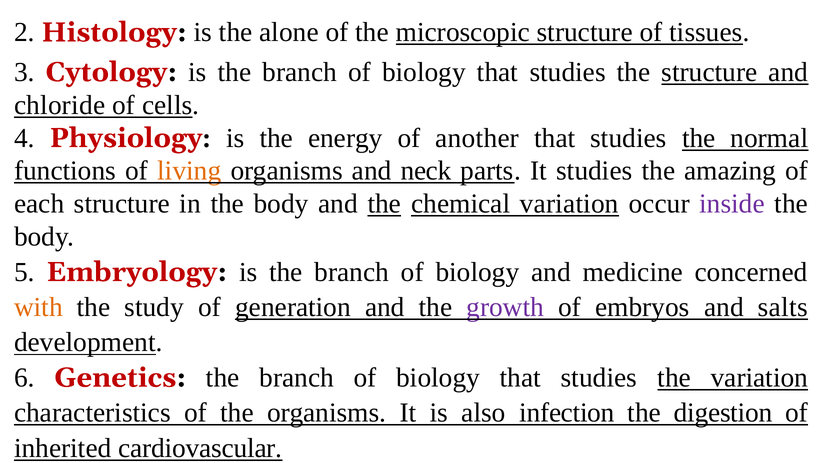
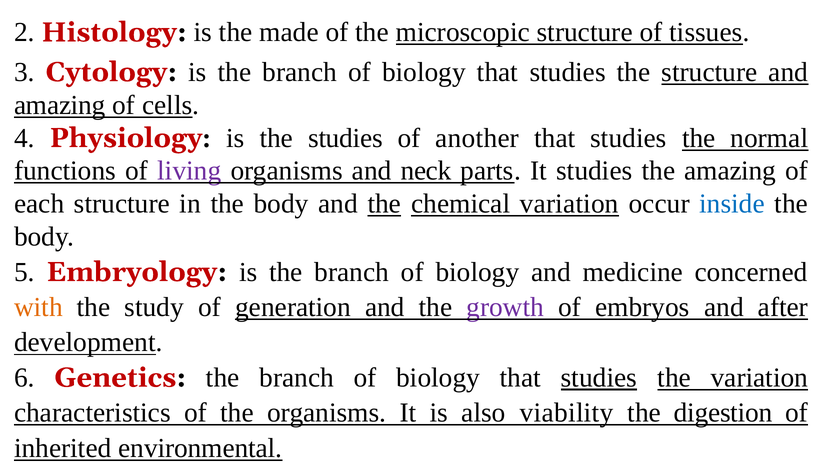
alone: alone -> made (289, 32)
chloride: chloride -> amazing (60, 105)
the energy: energy -> studies (345, 138)
living colour: orange -> purple (189, 171)
inside colour: purple -> blue (732, 204)
salts: salts -> after (783, 307)
studies underline: none -> present (599, 378)
infection: infection -> viability (567, 413)
cardiovascular: cardiovascular -> environmental (200, 448)
